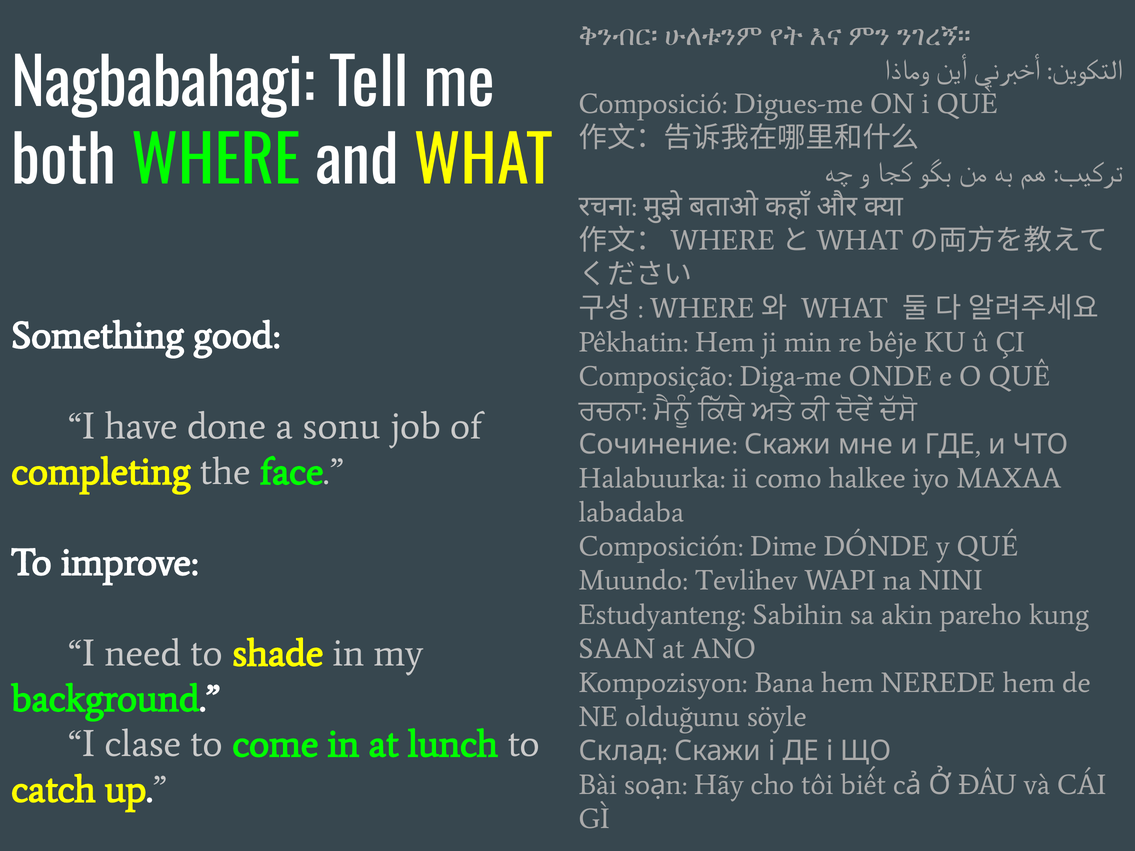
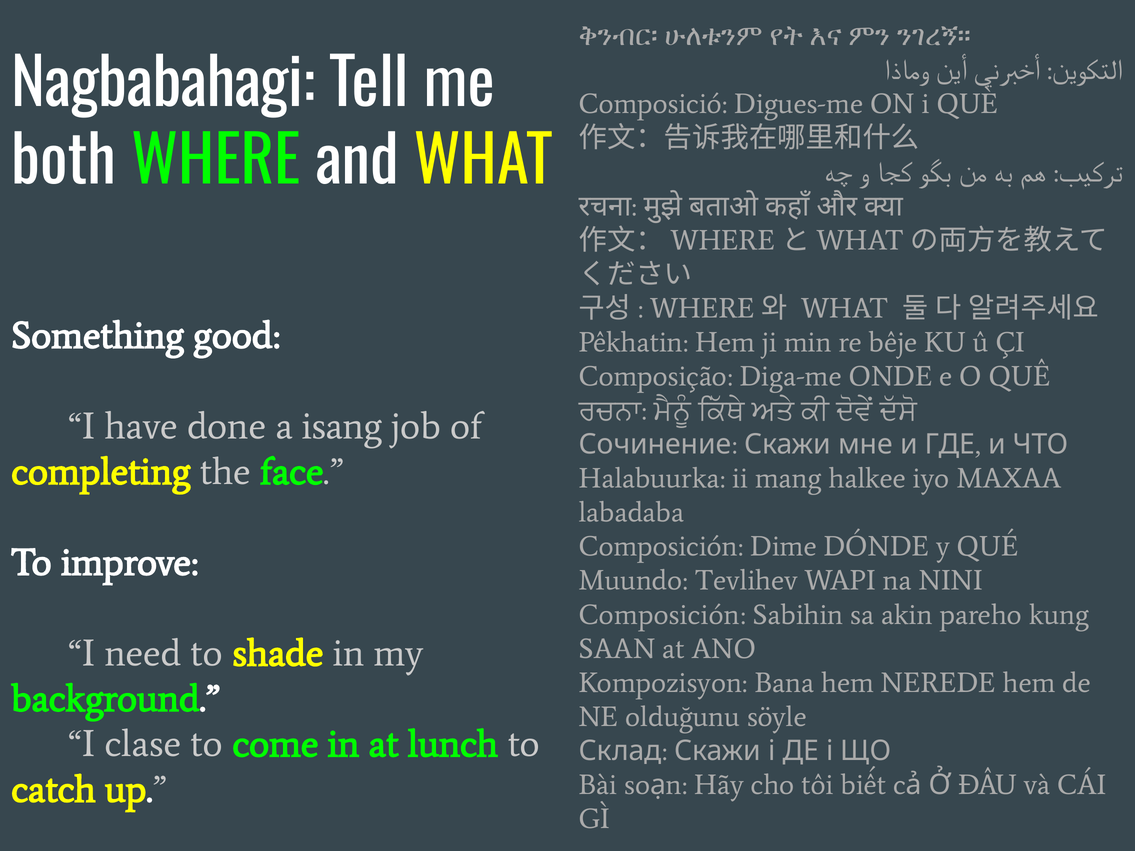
sonu: sonu -> isang (342, 426)
como: como -> mang (788, 479)
Estudyanteng: Estudyanteng -> Composición (662, 615)
